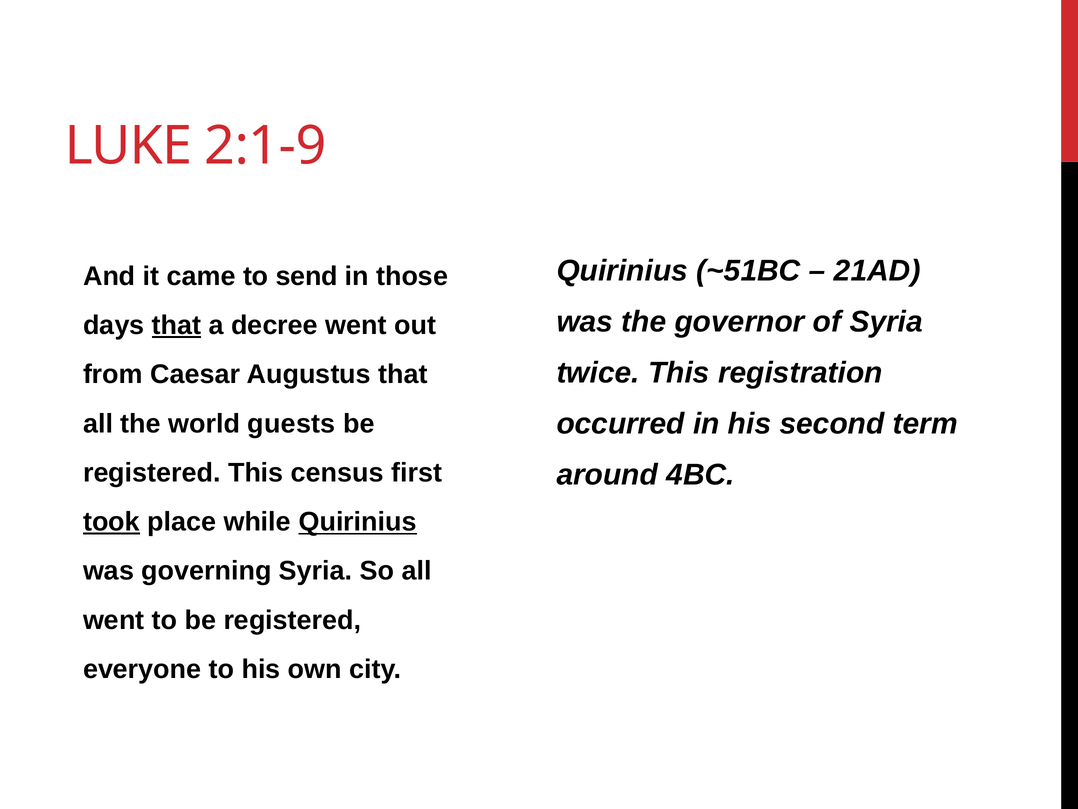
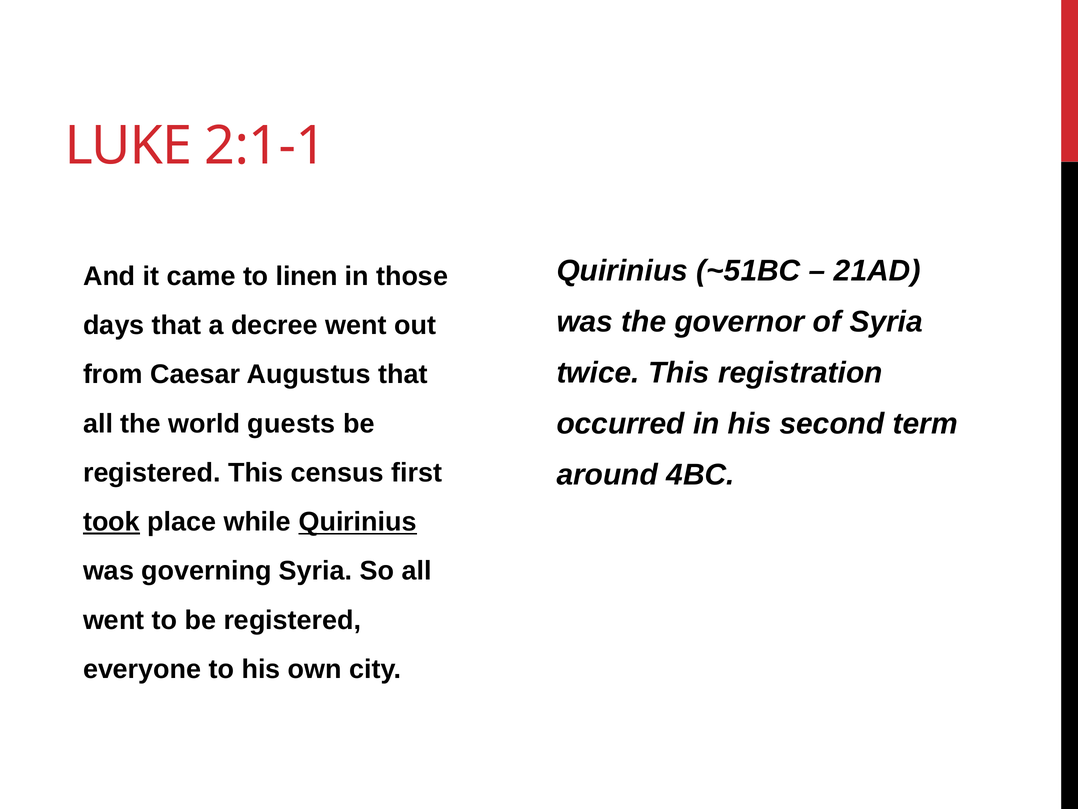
2:1-9: 2:1-9 -> 2:1-1 (265, 146)
send: send -> linen (307, 276)
that underline: present -> none (177, 325)
